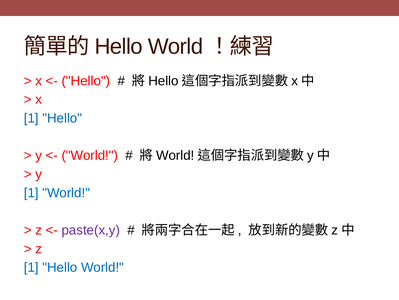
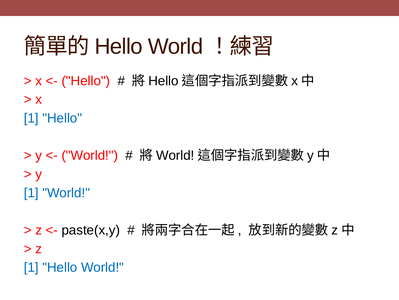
paste(x,y colour: purple -> black (91, 230)
